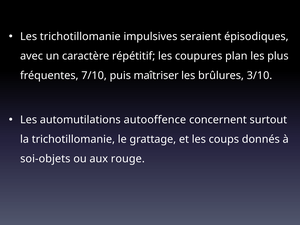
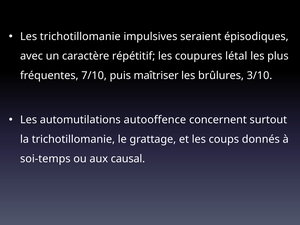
plan: plan -> létal (236, 56)
soi-objets: soi-objets -> soi-temps (45, 159)
rouge: rouge -> causal (128, 159)
